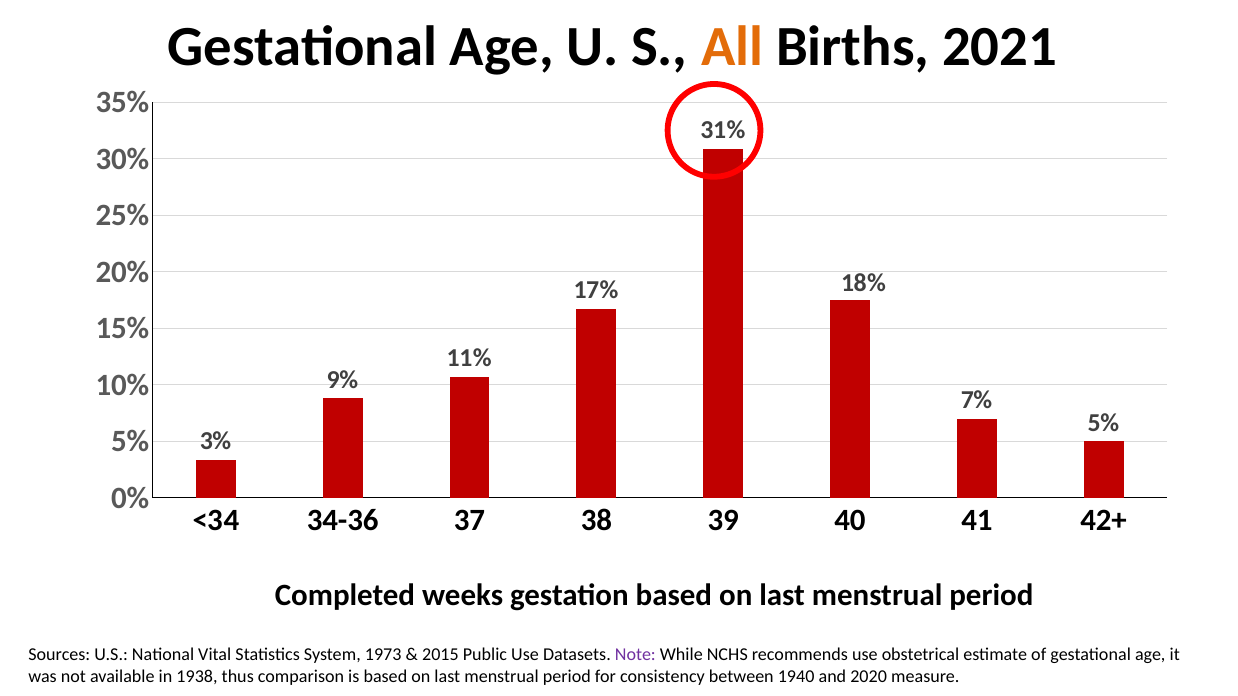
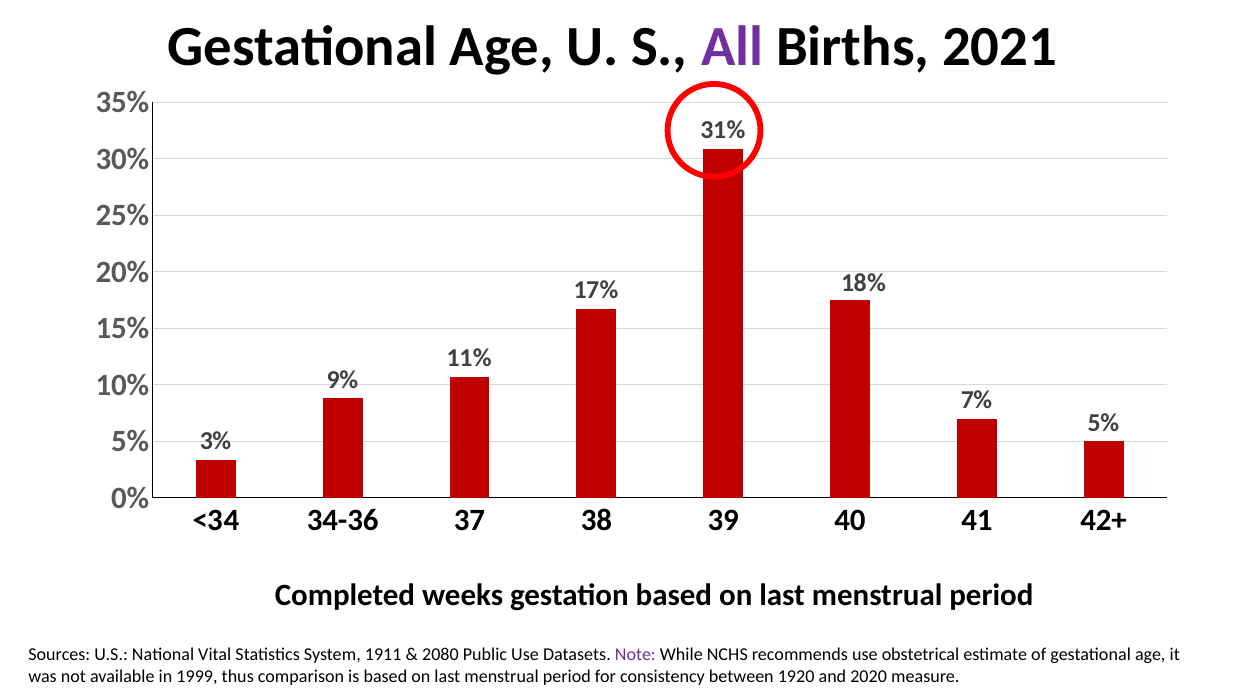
All colour: orange -> purple (732, 47)
1973: 1973 -> 1911 (383, 655)
2015: 2015 -> 2080 (440, 655)
1938: 1938 -> 1999 (197, 677)
1940: 1940 -> 1920 (796, 677)
